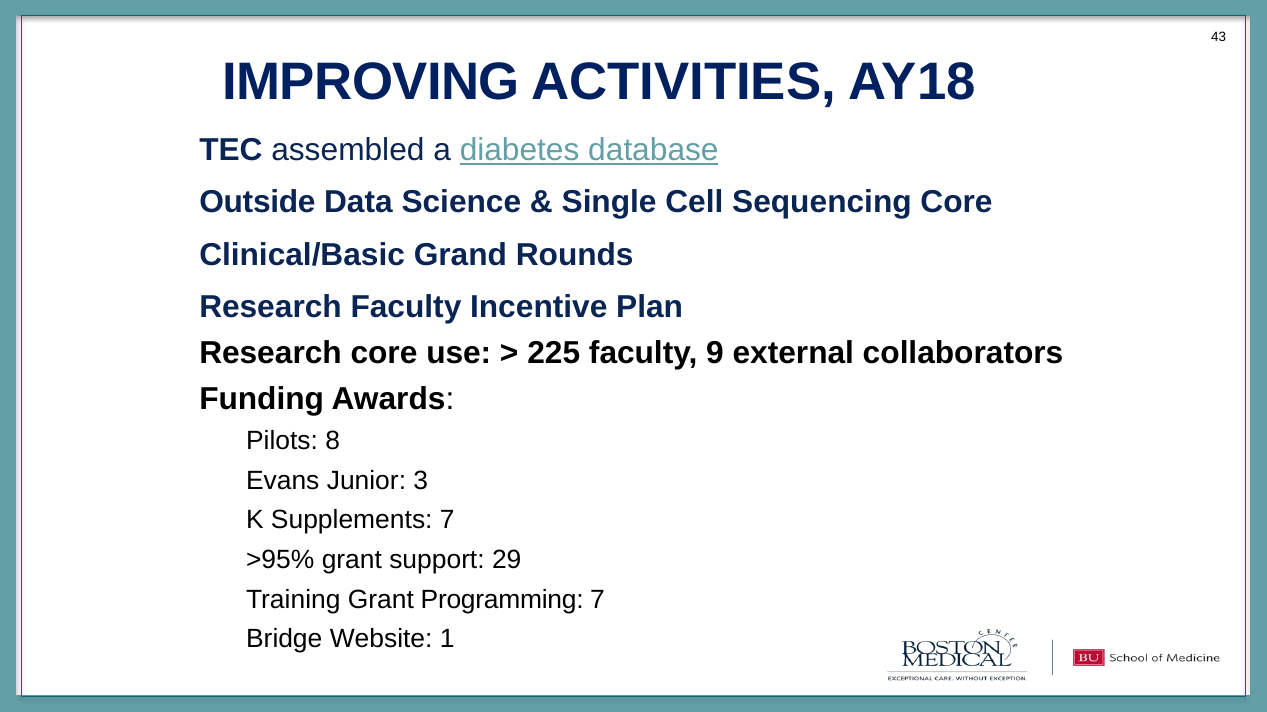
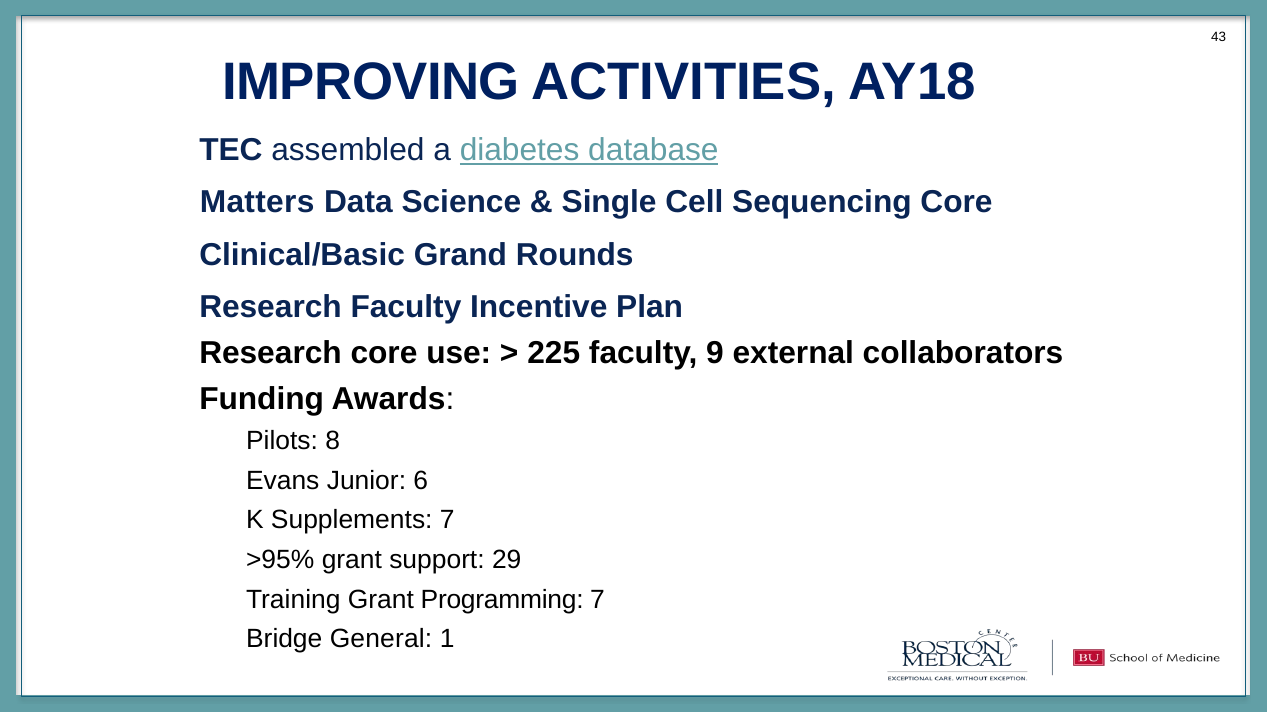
Outside: Outside -> Matters (257, 203)
3: 3 -> 6 (421, 481)
Website: Website -> General (381, 640)
